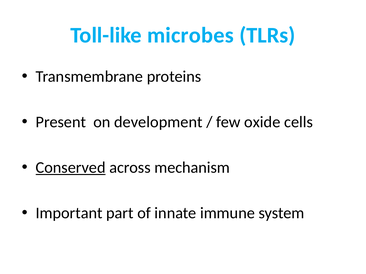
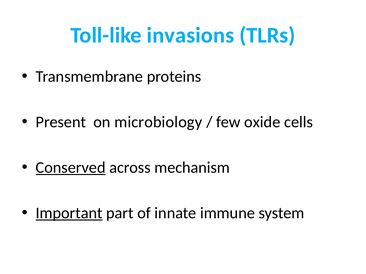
microbes: microbes -> invasions (190, 35)
development: development -> microbiology (158, 122)
Important underline: none -> present (69, 213)
